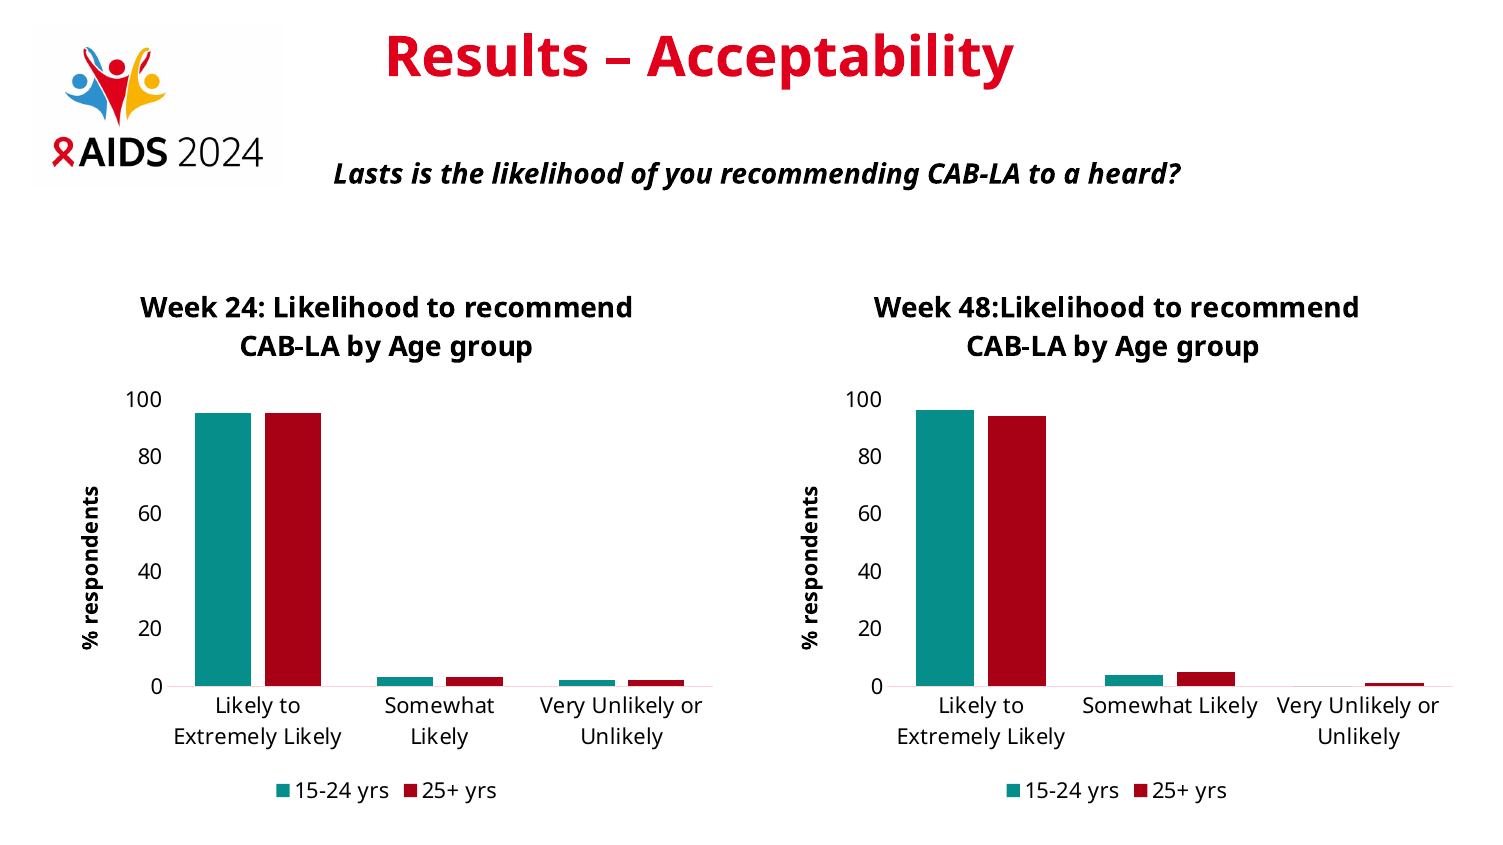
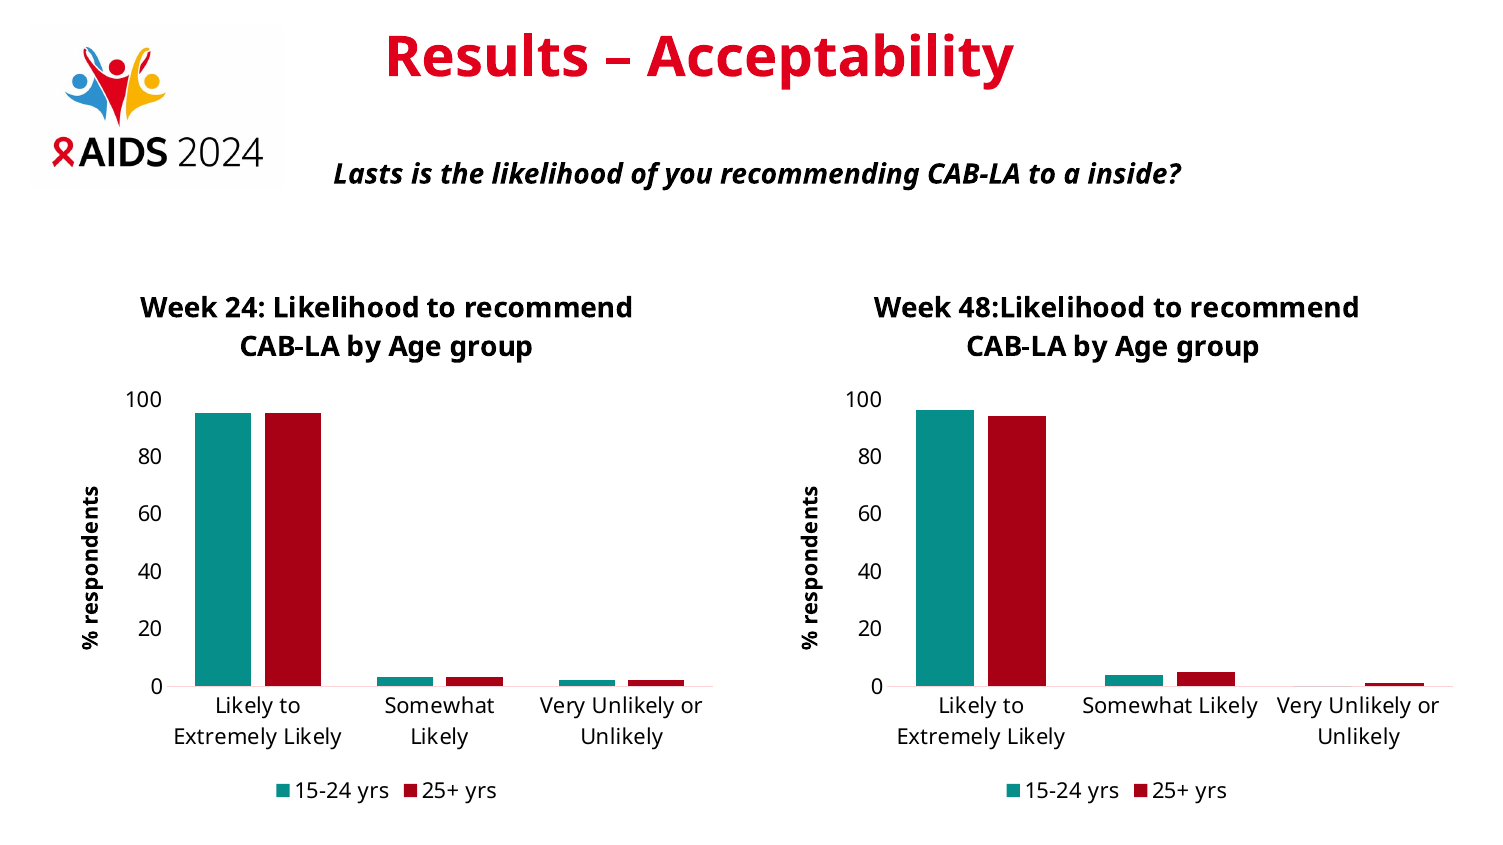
heard: heard -> inside (1134, 174)
